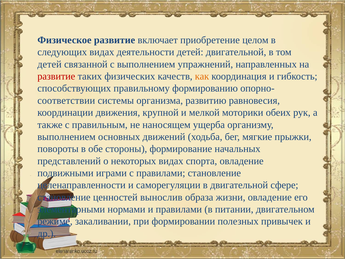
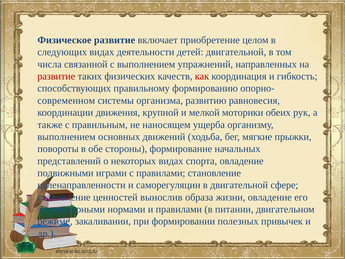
детей: детей -> числа (50, 64)
как colour: orange -> red (202, 76)
соответствии: соответствии -> современном (66, 100)
